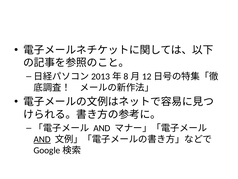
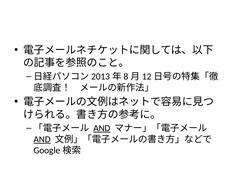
AND underline: none -> present (102, 128)
